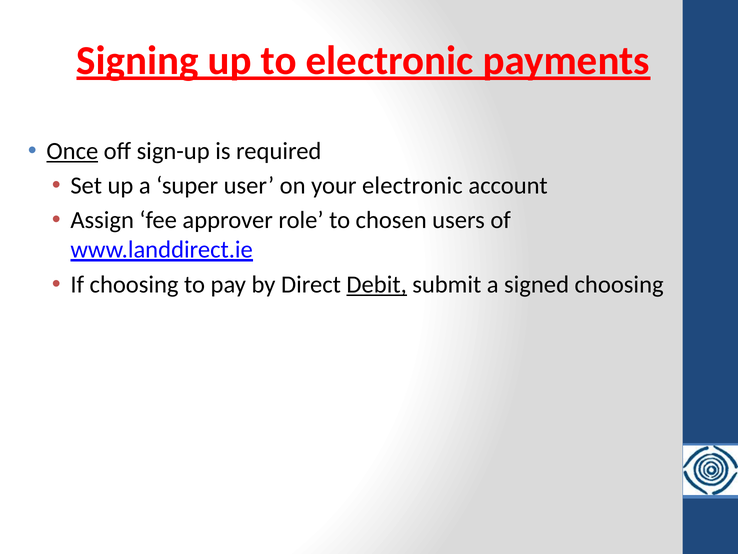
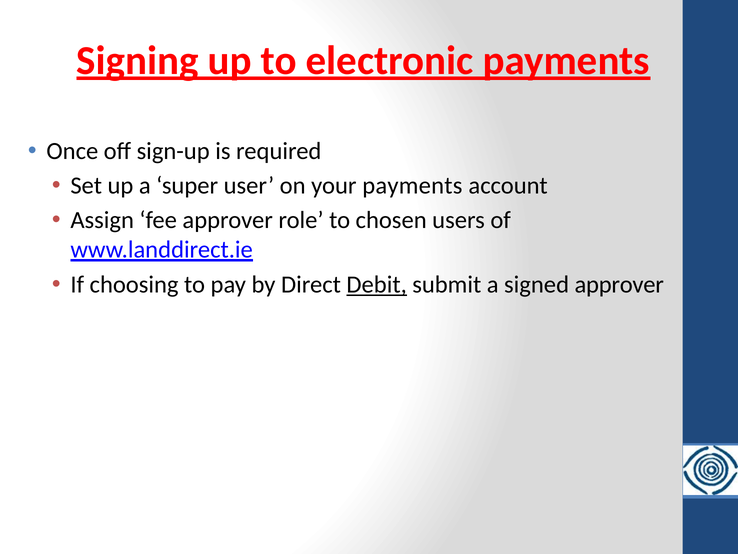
Once underline: present -> none (72, 151)
your electronic: electronic -> payments (412, 186)
signed choosing: choosing -> approver (619, 284)
